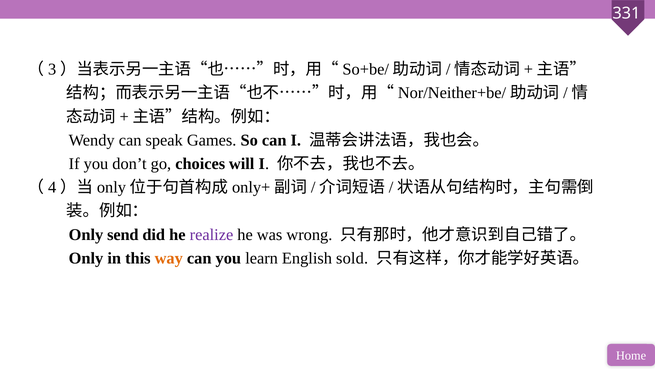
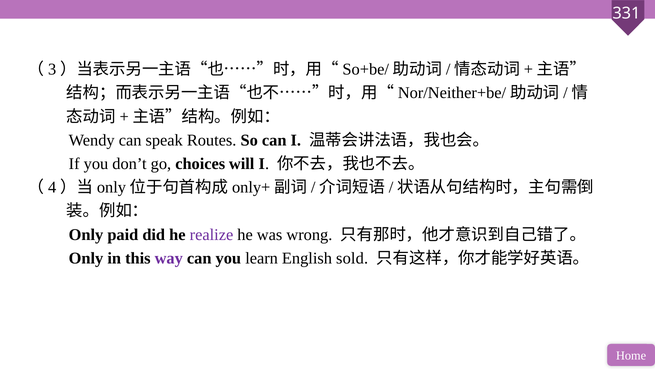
Games: Games -> Routes (212, 140)
send: send -> paid (123, 234)
way colour: orange -> purple (169, 258)
